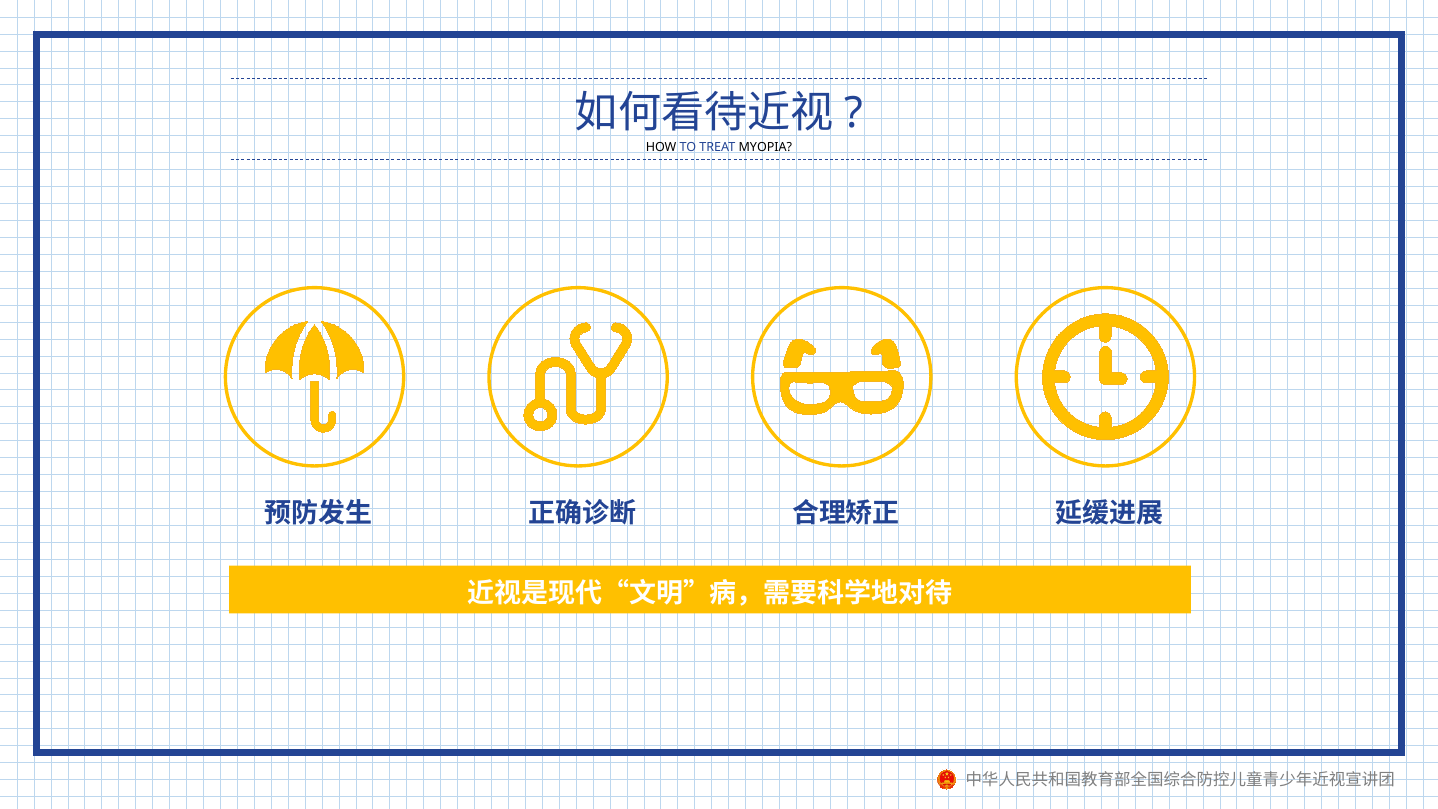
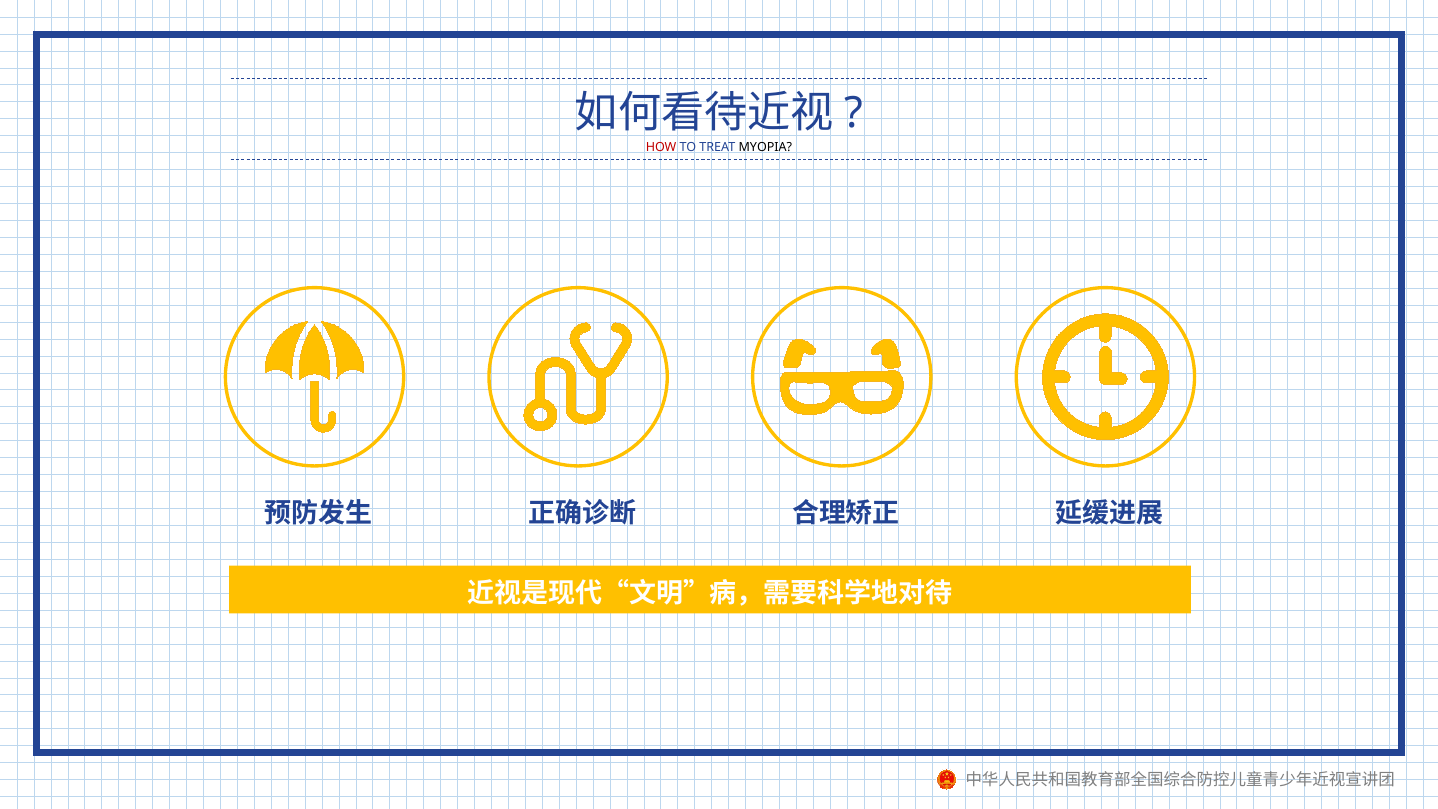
HOW colour: black -> red (661, 147)
